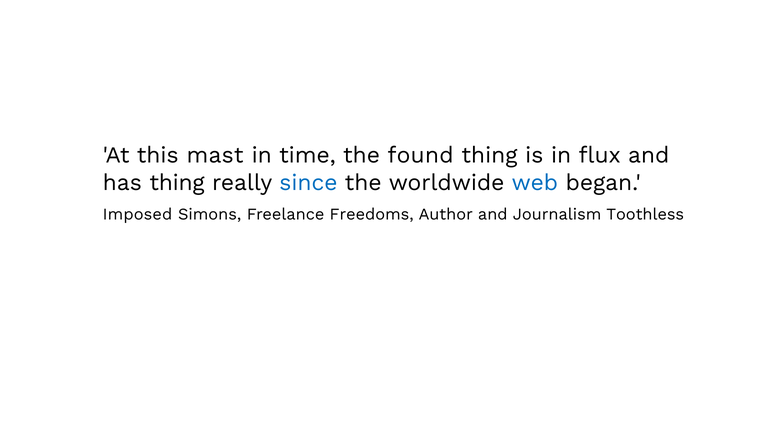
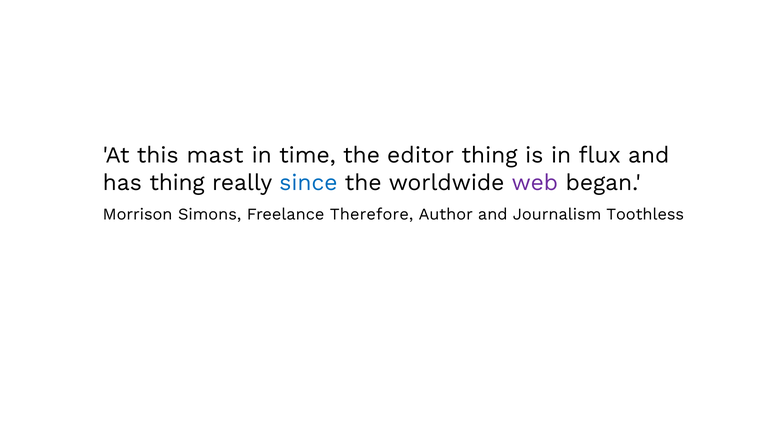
found: found -> editor (421, 155)
web colour: blue -> purple (535, 183)
Imposed: Imposed -> Morrison (138, 214)
Freedoms: Freedoms -> Therefore (372, 214)
